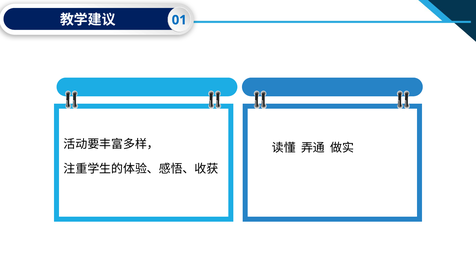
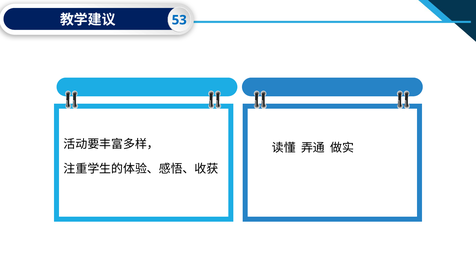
01: 01 -> 53 (179, 20)
